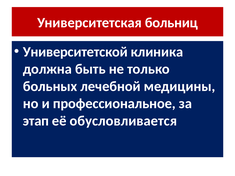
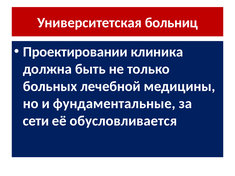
Университетской: Университетской -> Проектировании (75, 52)
профессиональное: профессиональное -> фундаментальные (114, 104)
этап: этап -> сети (36, 121)
